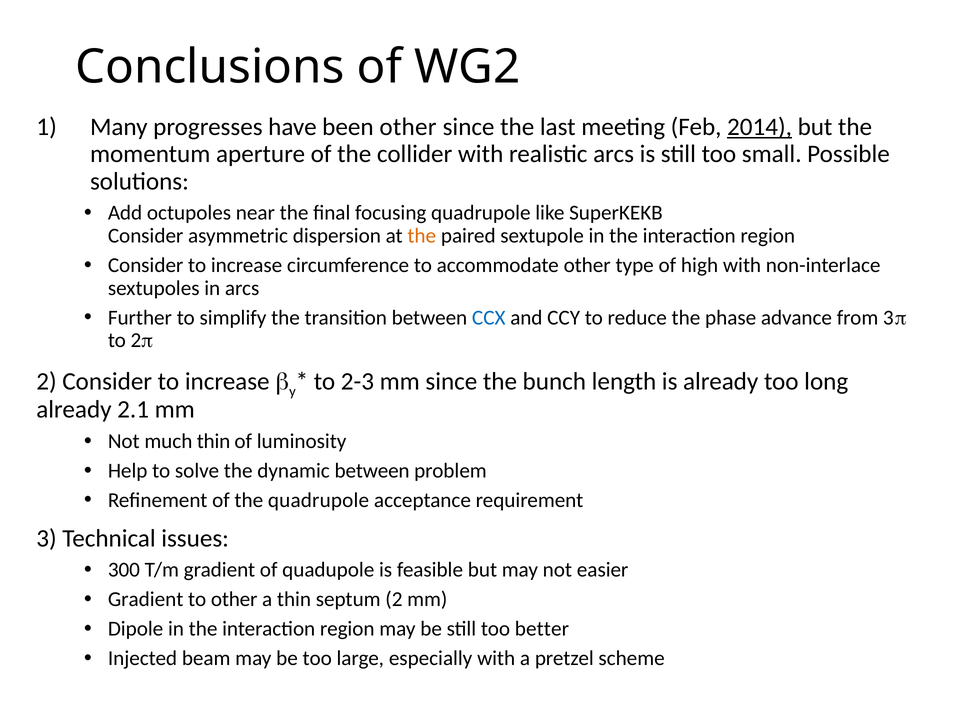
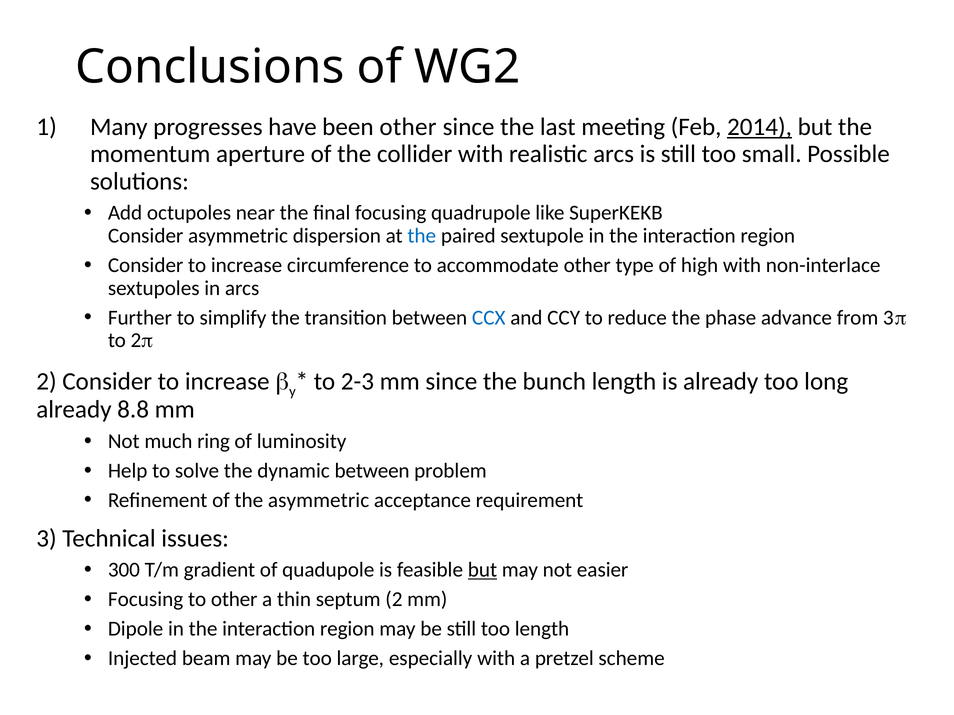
the colour: orange -> blue (422, 236)
2.1: 2.1 -> 8.8 (133, 410)
much thin: thin -> ring (214, 442)
the quadrupole: quadrupole -> asymmetric (319, 500)
but underline: none -> present (482, 570)
Gradient: Gradient -> Focusing (146, 600)
too better: better -> length (542, 629)
